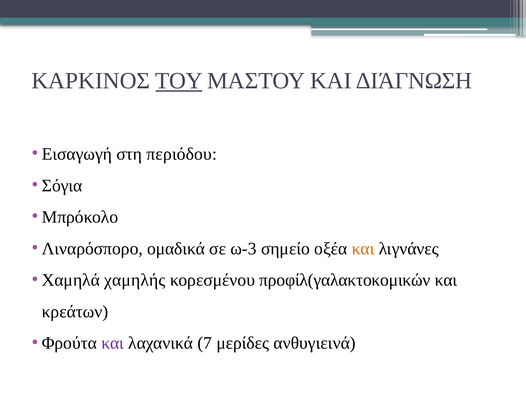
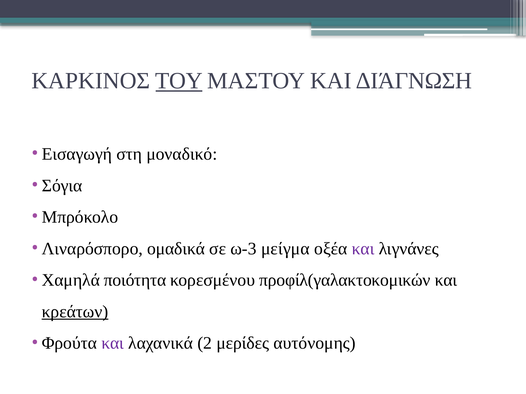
περιόδου: περιόδου -> μοναδικό (182, 154)
σημείο: σημείο -> μείγμα (285, 249)
και colour: orange -> purple (363, 249)
χαμηλής: χαμηλής -> ποιότητα (135, 280)
κρεάτων underline: none -> present (75, 312)
7: 7 -> 2 (205, 344)
ανθυγιεινά: ανθυγιεινά -> αυτόνομης (315, 344)
